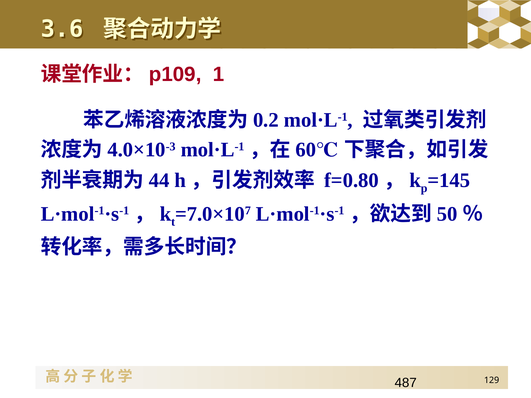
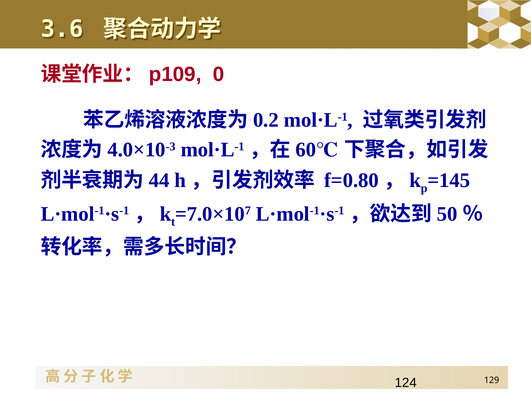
1: 1 -> 0 (219, 75)
487: 487 -> 124 (406, 383)
